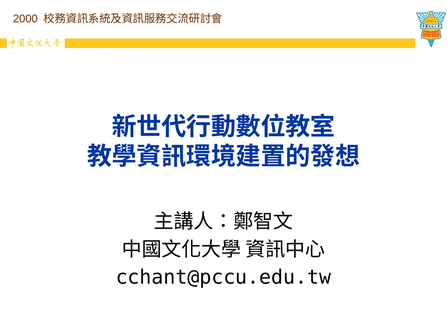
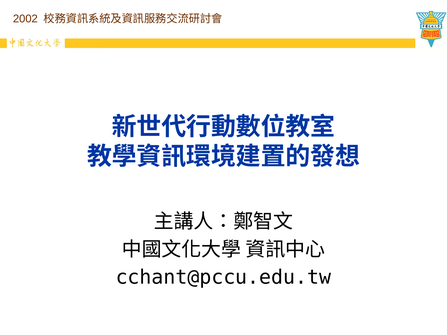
2000: 2000 -> 2002 (25, 19)
